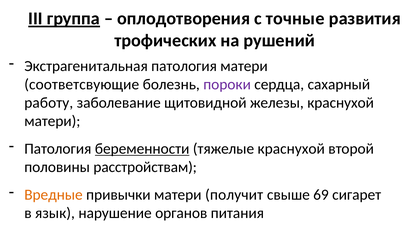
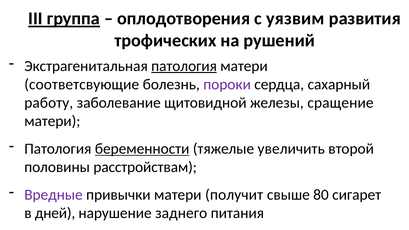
точные: точные -> уязвим (295, 19)
патология underline: none -> present (184, 66)
железы краснухой: краснухой -> сращение (340, 103)
тяжелые краснухой: краснухой -> увеличить (291, 149)
Вредные colour: orange -> purple (53, 195)
69: 69 -> 80 (321, 195)
язык: язык -> дней (55, 213)
органов: органов -> заднего (181, 213)
